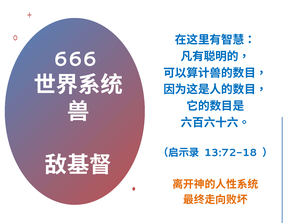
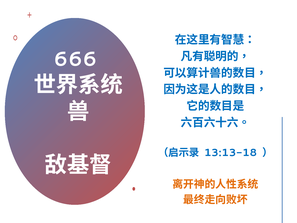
13:72-18: 13:72-18 -> 13:13-18 (231, 153)
